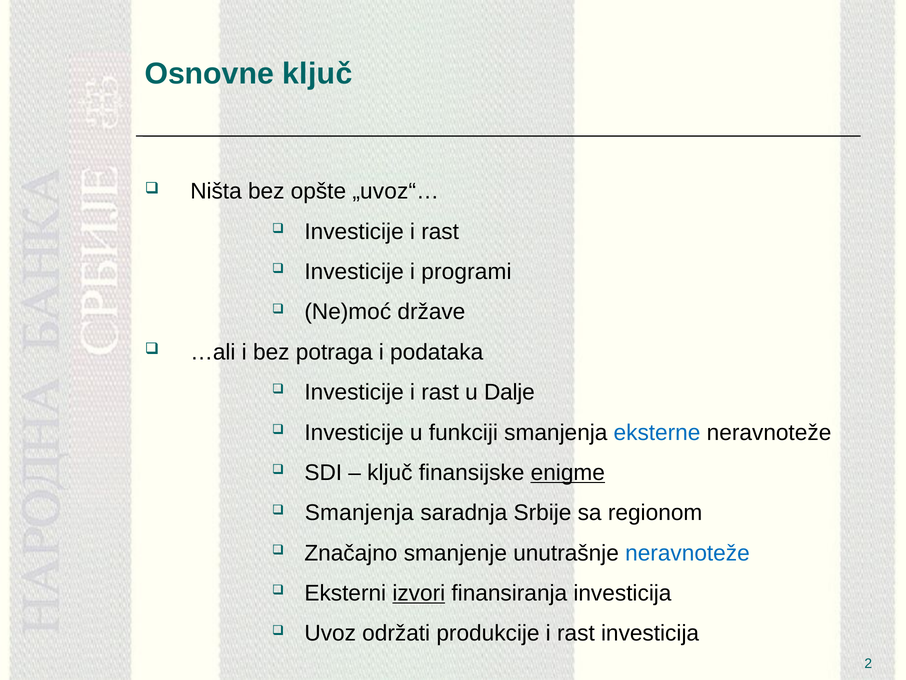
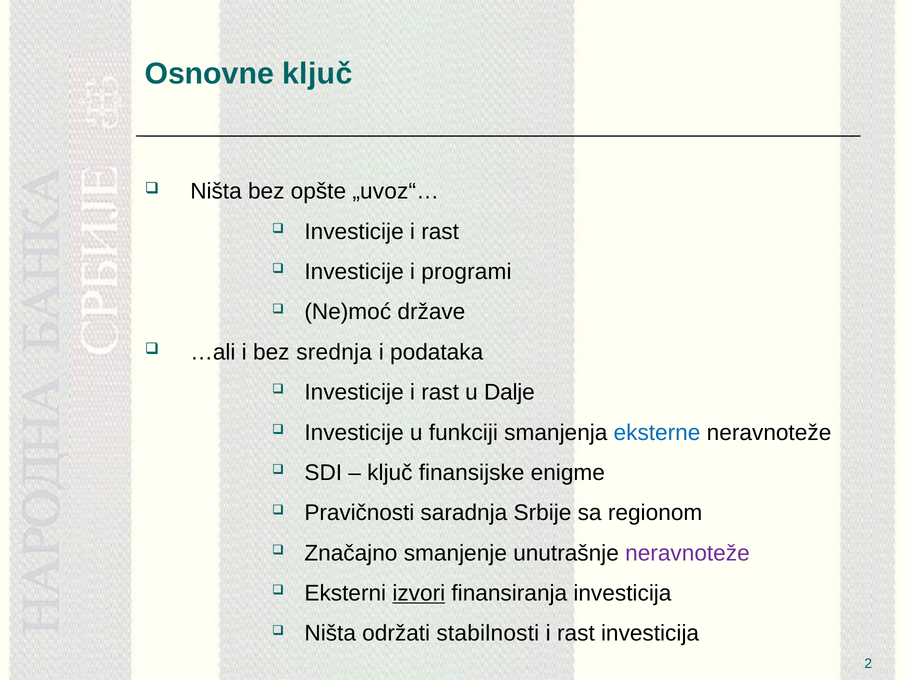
potraga: potraga -> srednja (334, 352)
enigme underline: present -> none (568, 472)
Smanjenja: Smanjenja -> Pravičnosti (359, 513)
neravnoteže colour: blue -> purple (687, 553)
Uvoz: Uvoz -> Ništa (330, 633)
produkcije: produkcije -> stabilnosti (488, 633)
